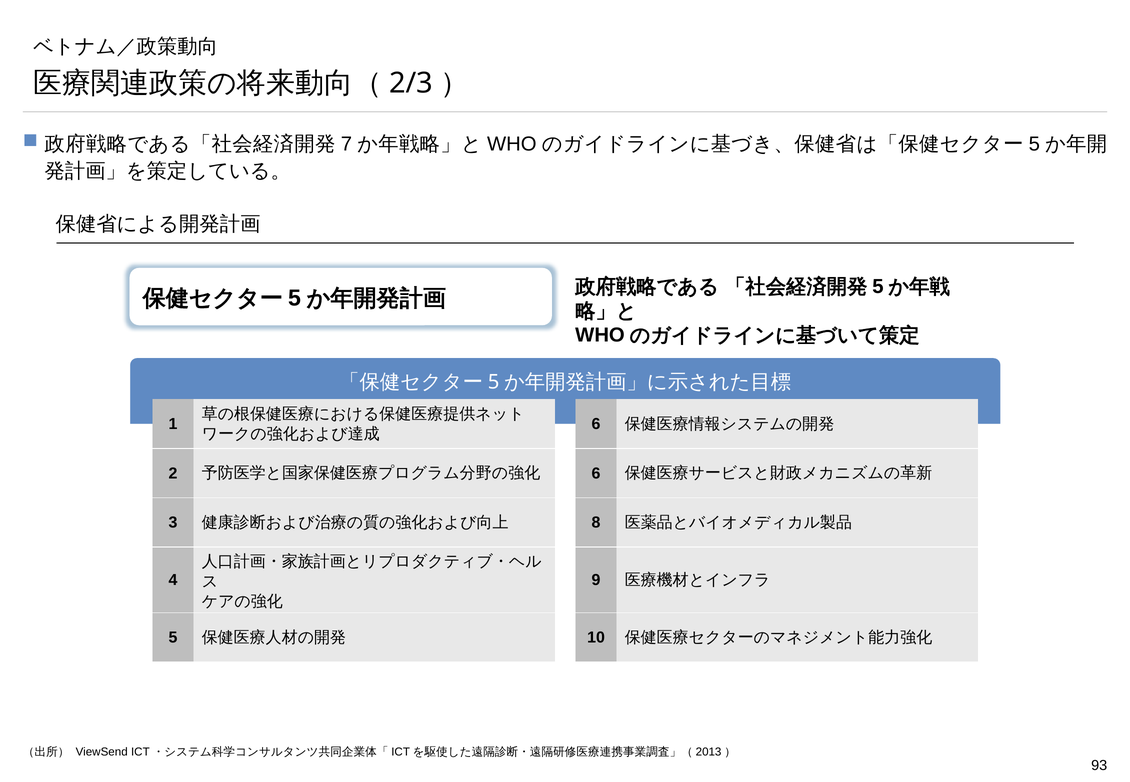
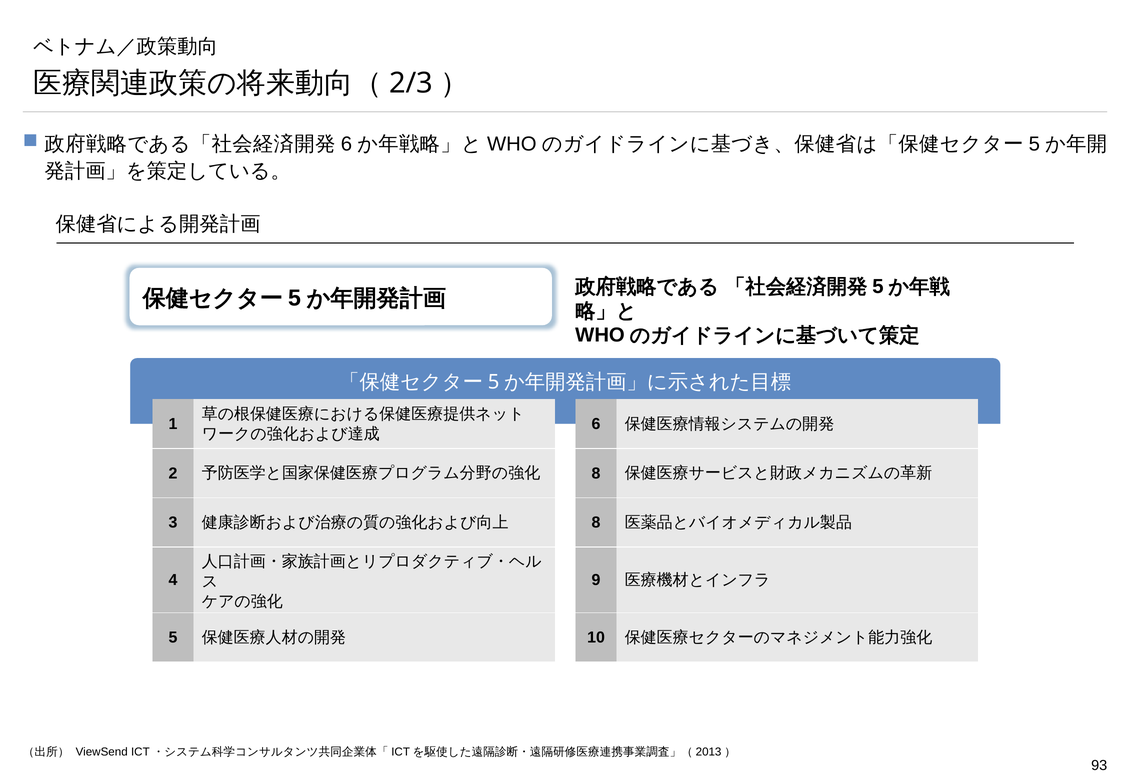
7: 7 -> 6 (346, 144)
6: 6 -> 8 (596, 474)
